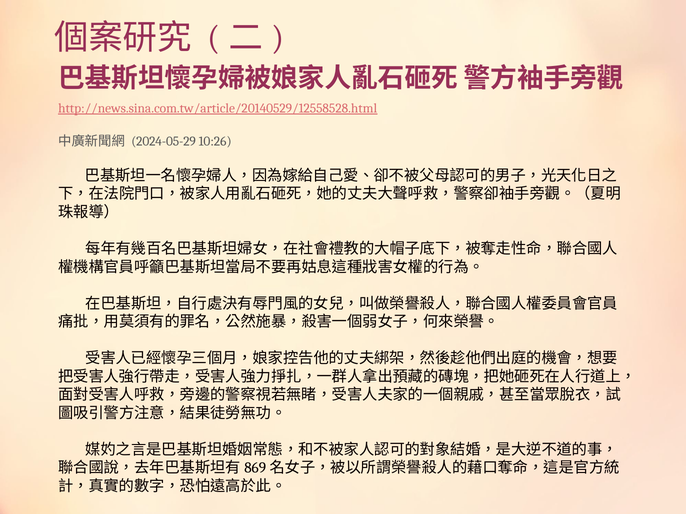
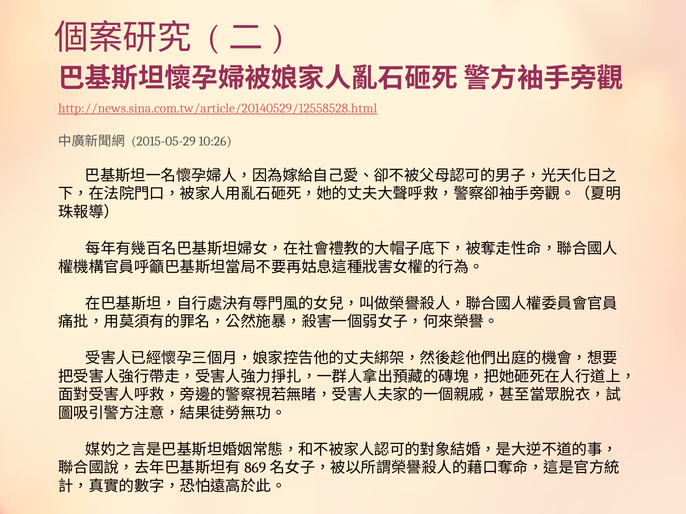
2024-05-29: 2024-05-29 -> 2015-05-29 (163, 141)
